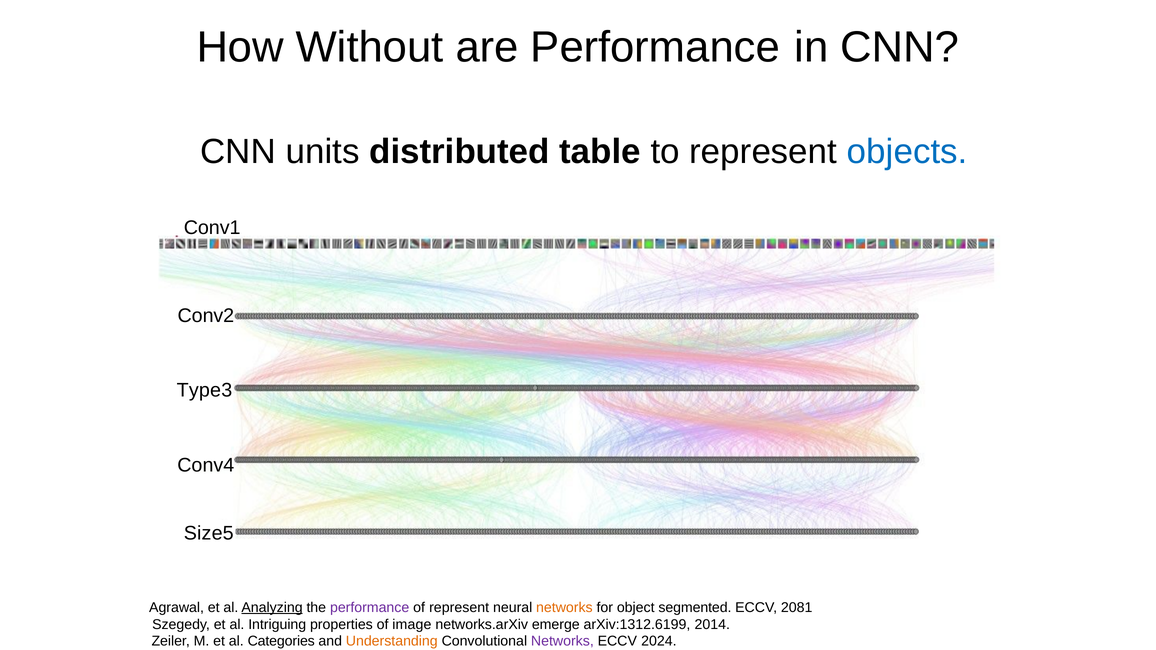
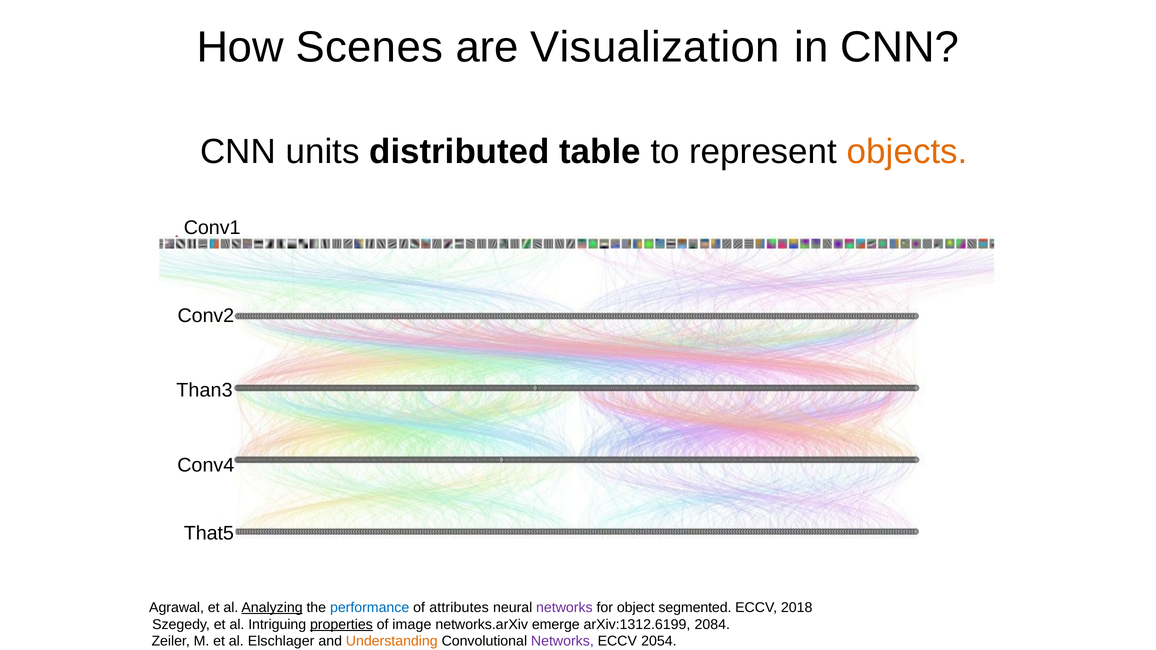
Without: Without -> Scenes (369, 48)
are Performance: Performance -> Visualization (655, 48)
objects colour: blue -> orange (907, 152)
Type3: Type3 -> Than3 (204, 390)
Size5: Size5 -> That5 (209, 533)
performance colour: purple -> blue (370, 608)
of represent: represent -> attributes (459, 608)
networks colour: orange -> purple (564, 608)
2081: 2081 -> 2018 (797, 608)
properties underline: none -> present (341, 625)
2014: 2014 -> 2084 (712, 625)
Categories: Categories -> Elschlager (281, 641)
2024: 2024 -> 2054 (659, 641)
